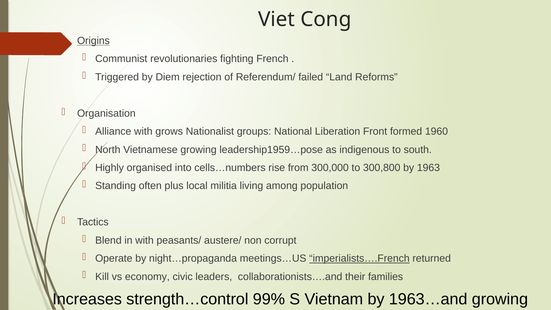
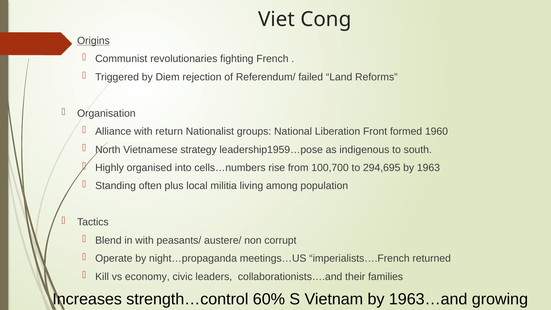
grows: grows -> return (169, 131)
Vietnamese growing: growing -> strategy (199, 150)
300,000: 300,000 -> 100,700 (330, 168)
300,800: 300,800 -> 294,695 (382, 168)
imperialists….French underline: present -> none (359, 258)
99%: 99% -> 60% (269, 299)
